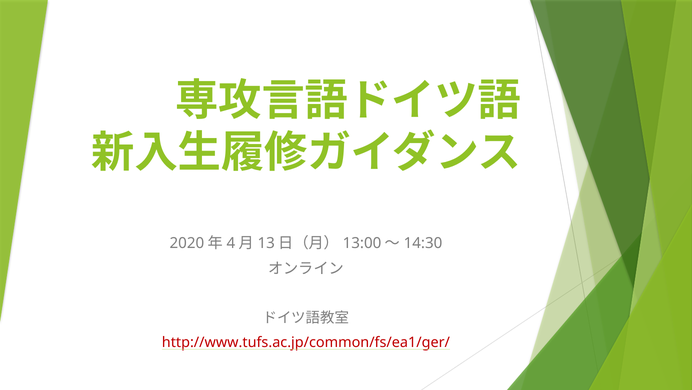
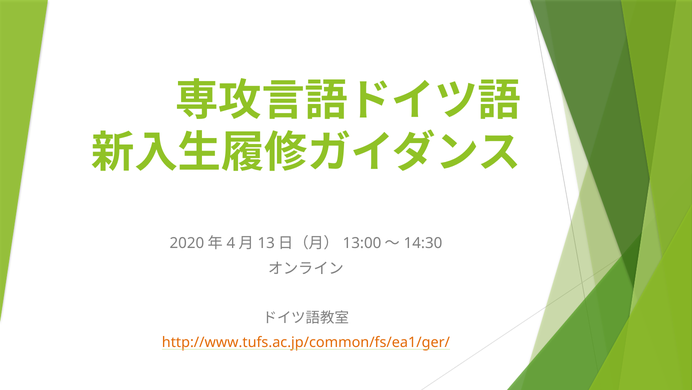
http://www.tufs.ac.jp/common/fs/ea1/ger/ colour: red -> orange (306, 342)
